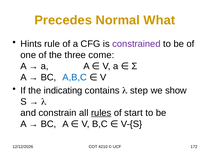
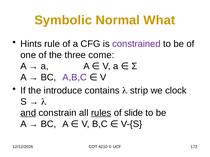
Precedes: Precedes -> Symbolic (63, 20)
A,B,C colour: blue -> purple (75, 78)
indicating: indicating -> introduce (63, 91)
step: step -> strip (139, 91)
show: show -> clock (176, 91)
and underline: none -> present (28, 113)
start: start -> slide (134, 113)
